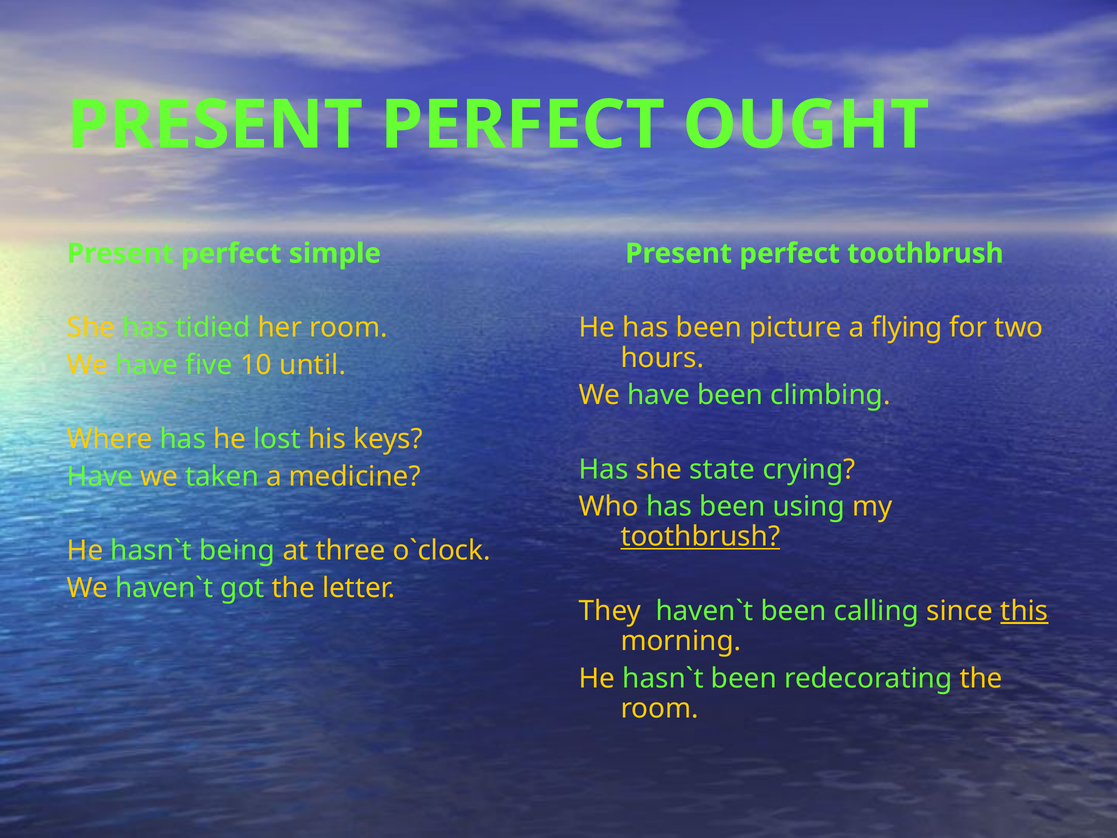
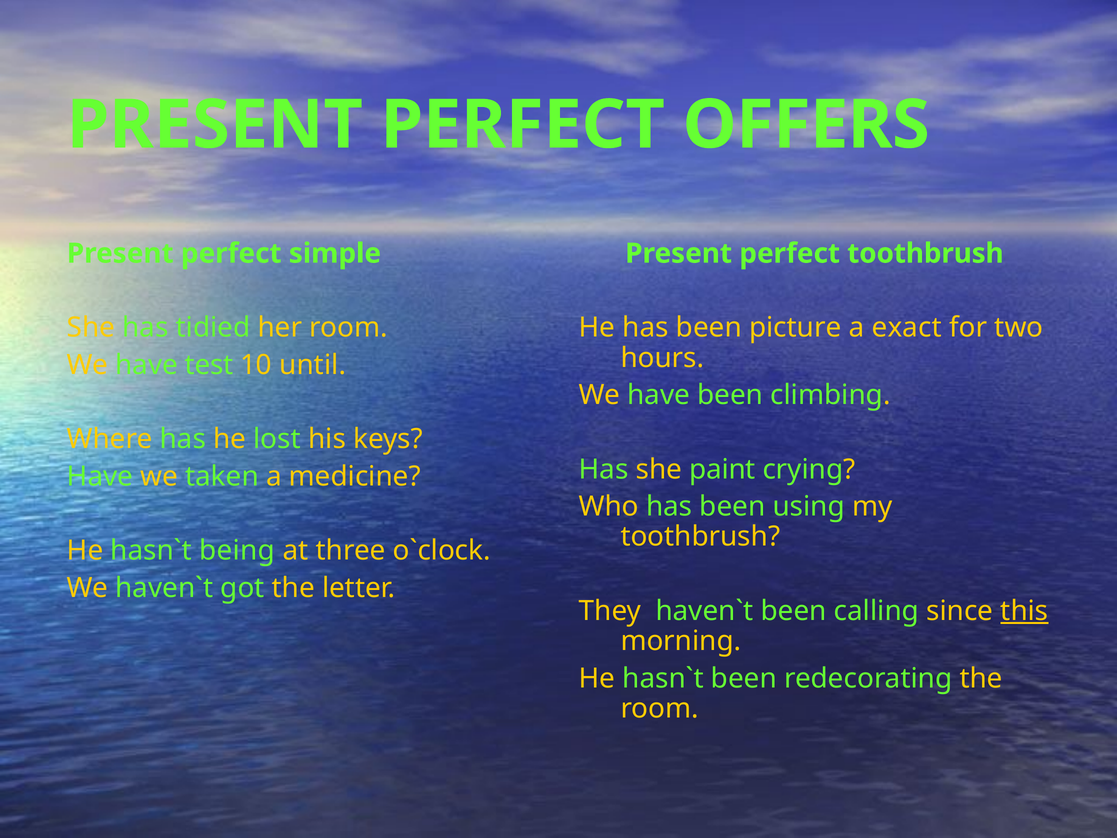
OUGHT: OUGHT -> OFFERS (806, 125)
flying: flying -> exact (907, 328)
five: five -> test (209, 365)
state: state -> paint (722, 469)
toothbrush underline: present -> none (700, 537)
